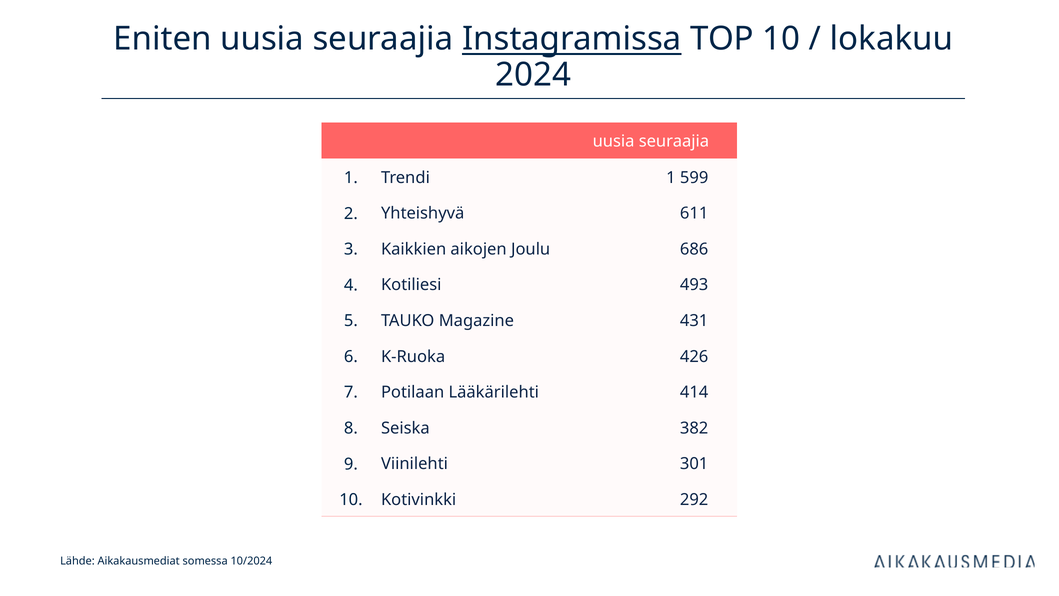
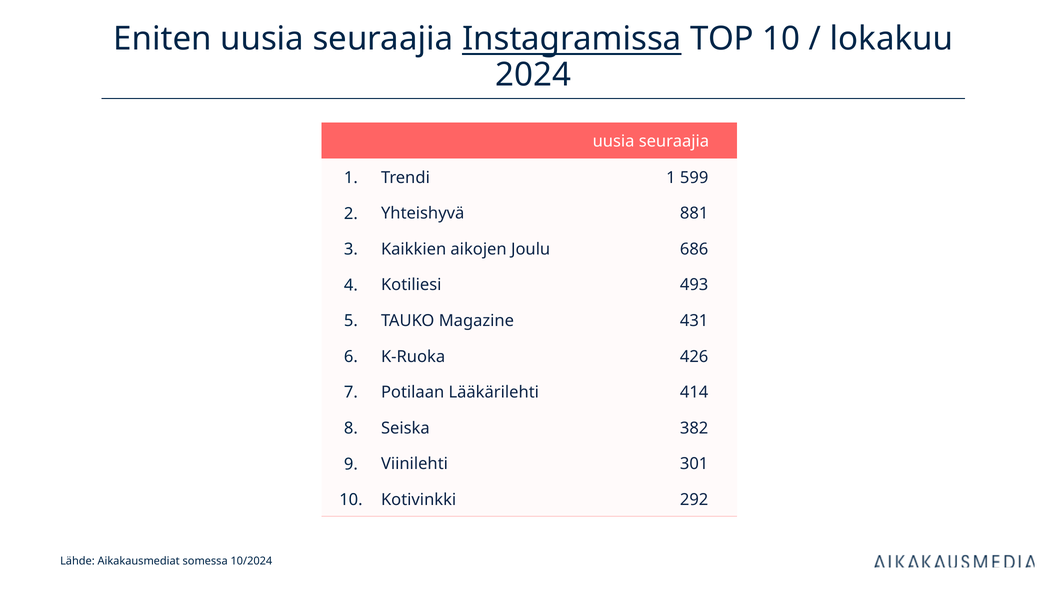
611: 611 -> 881 (694, 213)
